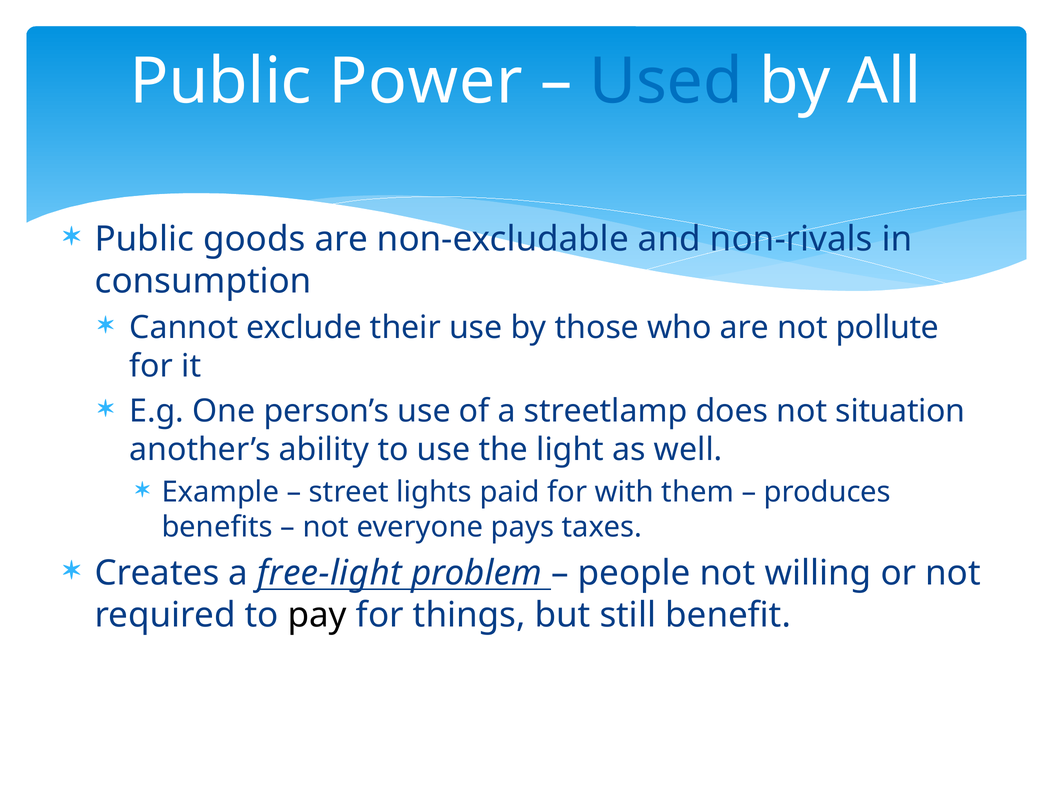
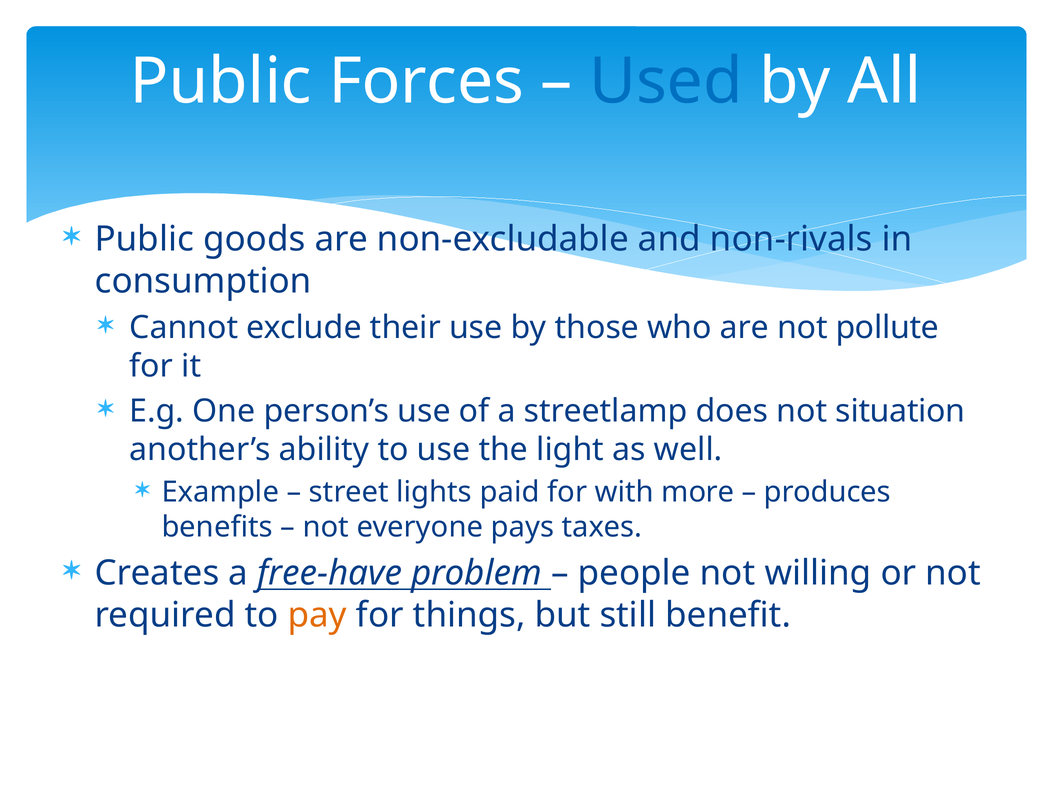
Power: Power -> Forces (426, 82)
them: them -> more (698, 492)
free-light: free-light -> free-have (330, 573)
pay colour: black -> orange (317, 615)
